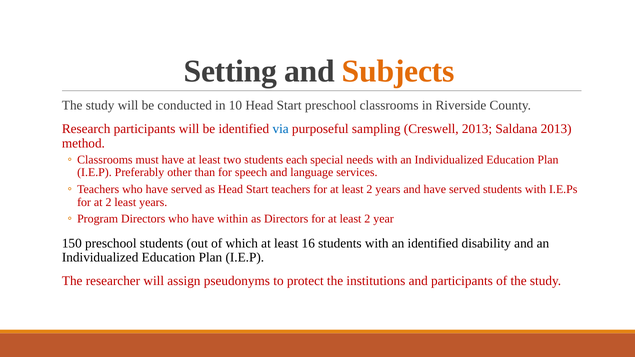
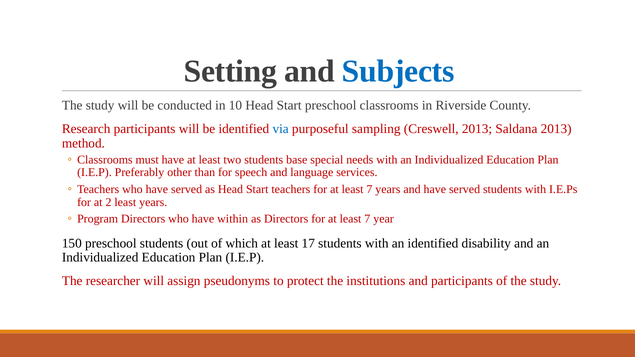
Subjects colour: orange -> blue (398, 71)
each: each -> base (297, 160)
2: 2 -> 7 (369, 189)
2: 2 -> 7 (367, 219)
16: 16 -> 17 (308, 243)
